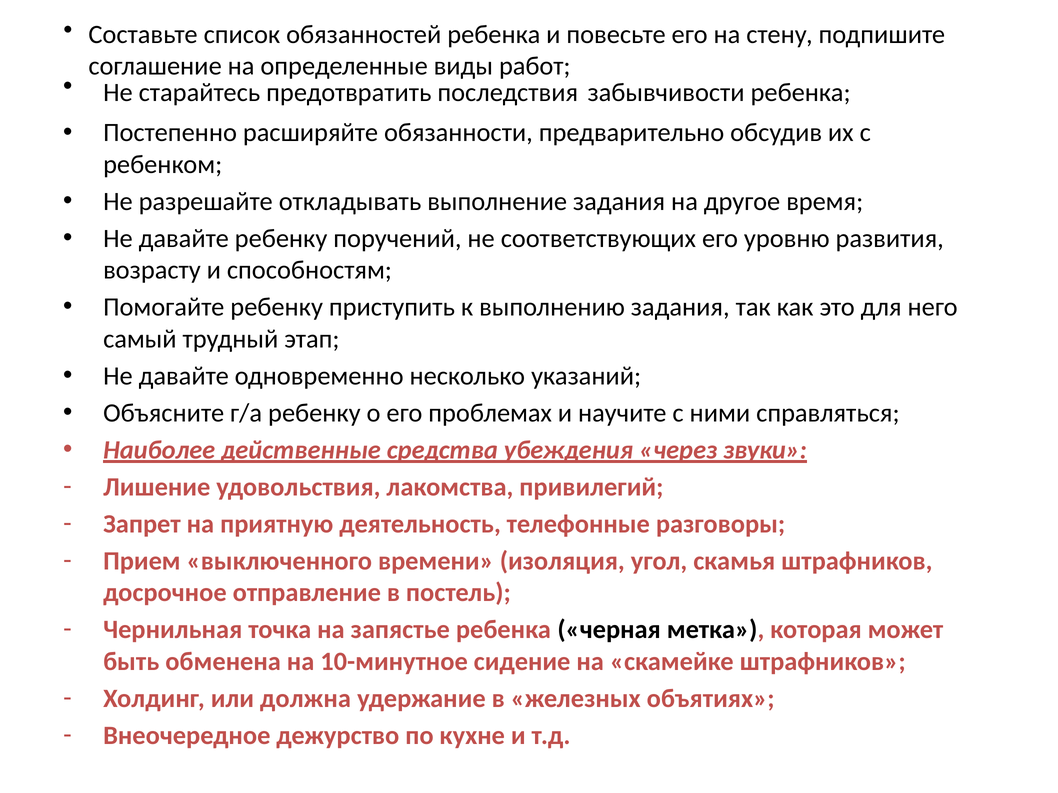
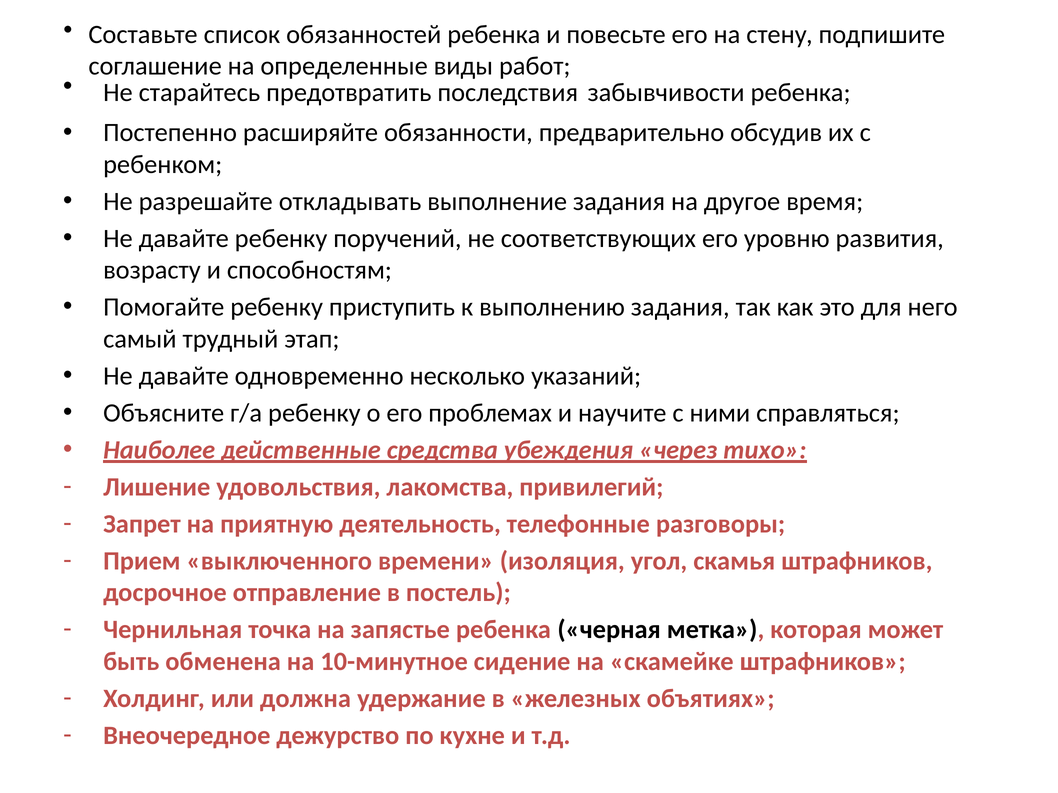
звуки: звуки -> тихо (765, 450)
